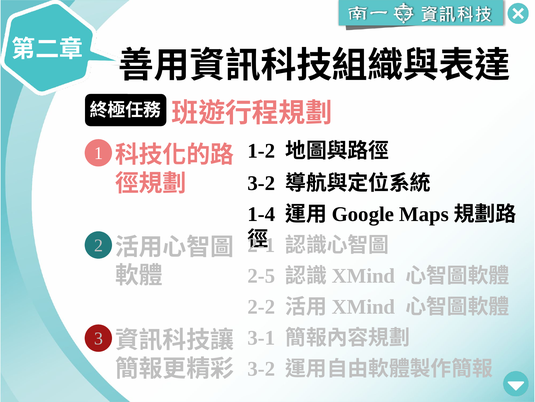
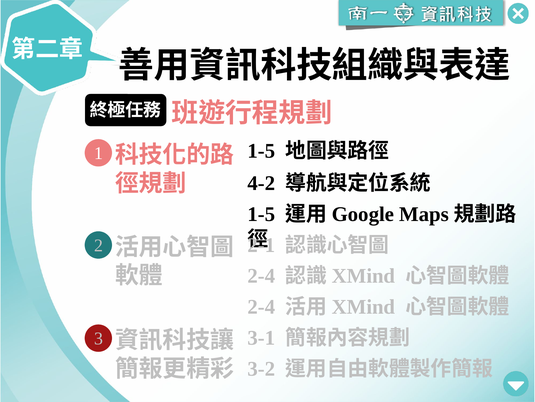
1-2: 1-2 -> 1-5 (261, 151)
3-2: 3-2 -> 4-2 (261, 183)
1-4: 1-4 -> 1-5 (261, 214)
2-5: 2-5 -> 2-4 (261, 276)
2-2: 2-2 -> 2-4 (261, 306)
